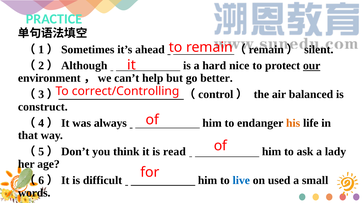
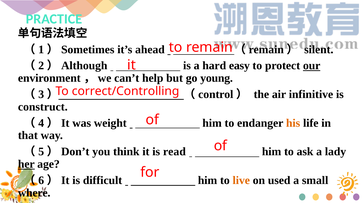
nice: nice -> easy (239, 66)
better: better -> young (217, 78)
balanced: balanced -> infinitive (311, 95)
always: always -> weight (110, 123)
her underline: none -> present (26, 165)
live colour: blue -> orange (241, 181)
words: words -> where (34, 193)
